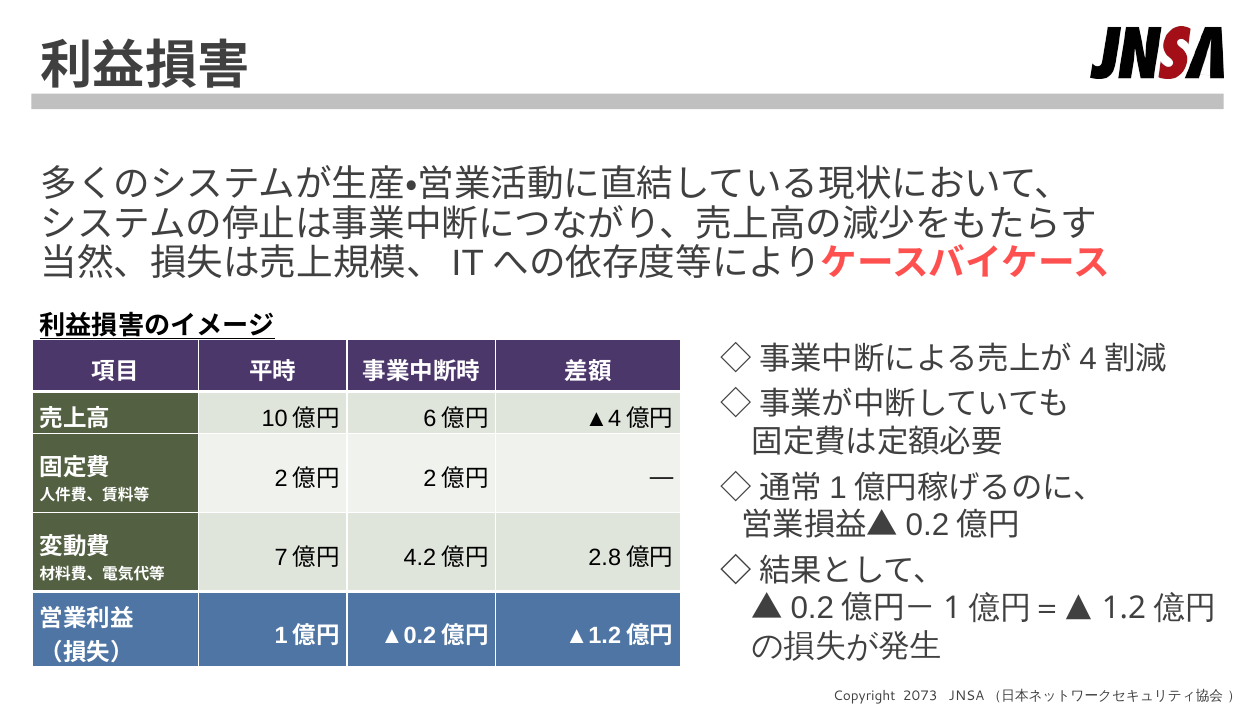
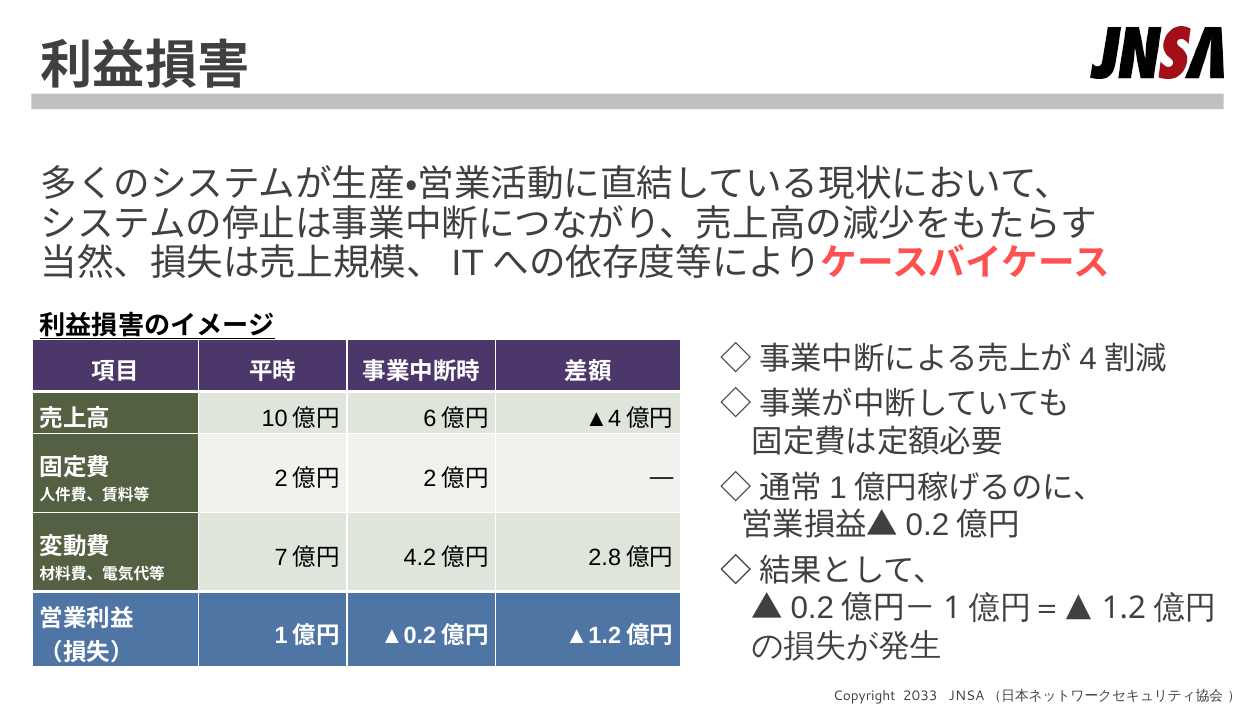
2073: 2073 -> 2033 (920, 696)
